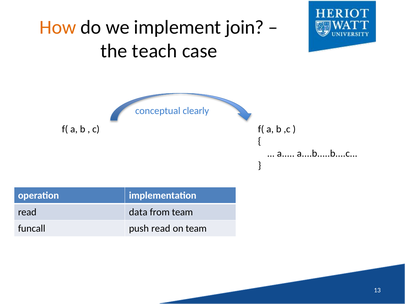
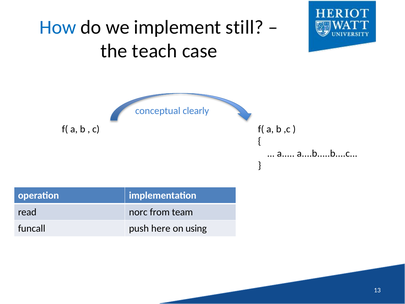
How colour: orange -> blue (58, 27)
join: join -> still (245, 27)
data: data -> norc (138, 212)
push read: read -> here (161, 228)
on team: team -> using (196, 228)
